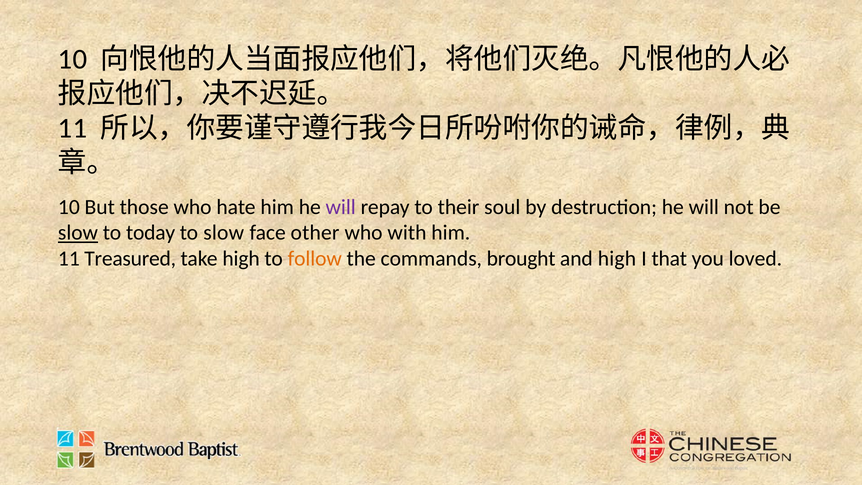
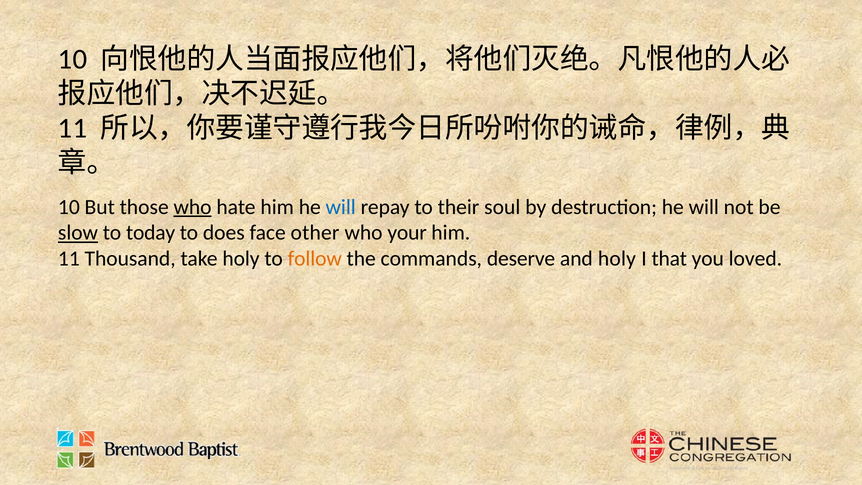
who underline: none -> present (193, 207)
will colour: purple -> blue (341, 207)
to slow: slow -> does (224, 233)
with: with -> your (407, 233)
Treasured: Treasured -> Thousand (130, 259)
take high: high -> holy (241, 259)
brought: brought -> deserve (521, 259)
and high: high -> holy (617, 259)
